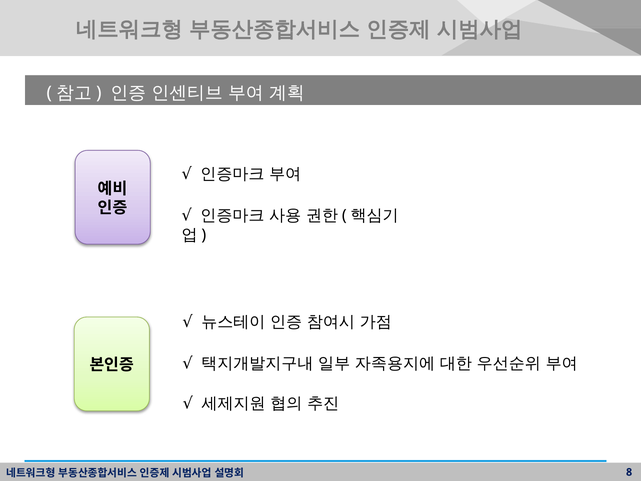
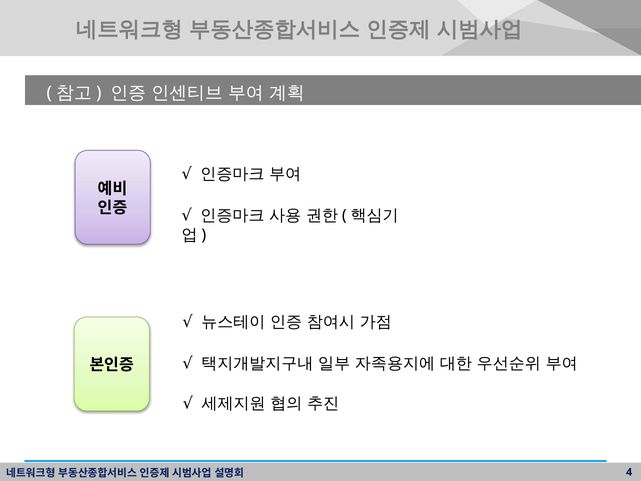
8: 8 -> 4 (629, 472)
